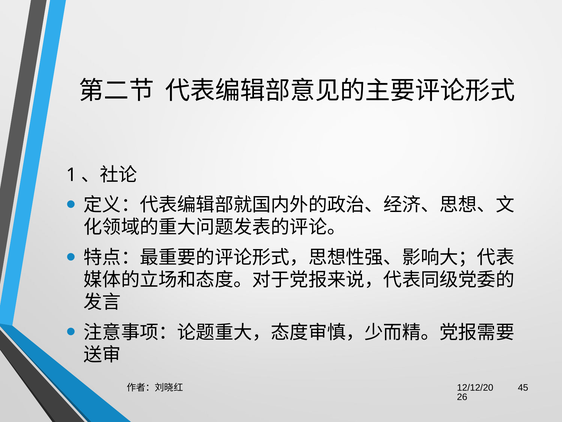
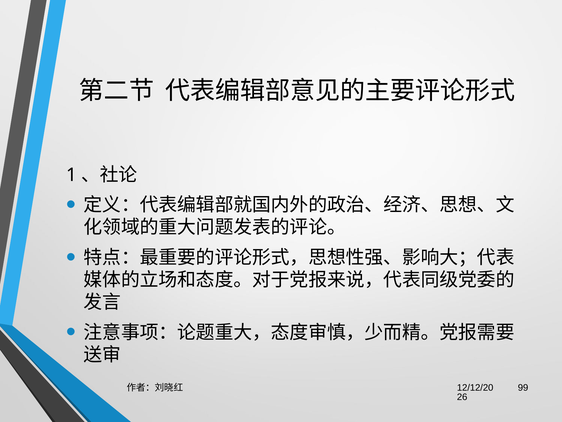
45: 45 -> 99 (523, 387)
